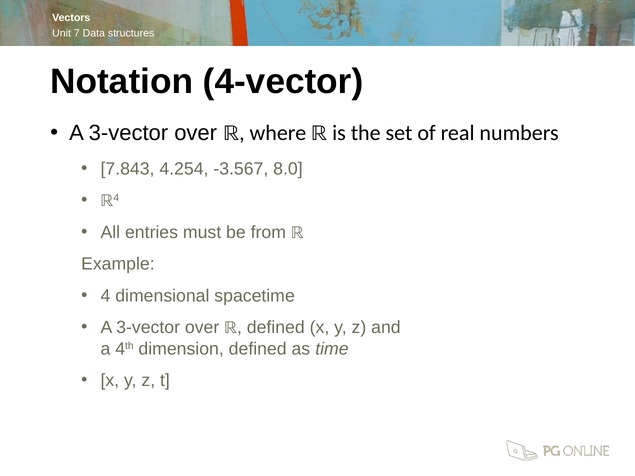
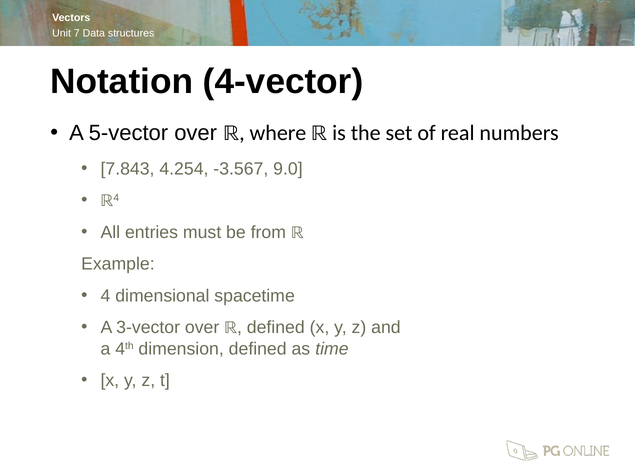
3-vector: 3-vector -> 5-vector (128, 133)
8.0: 8.0 -> 9.0 (288, 169)
